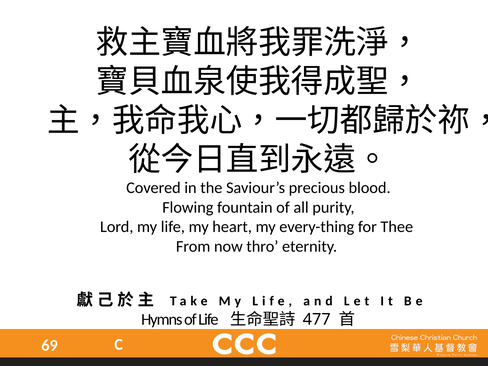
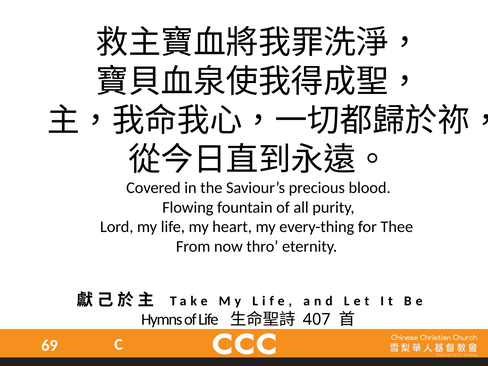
477: 477 -> 407 (317, 320)
